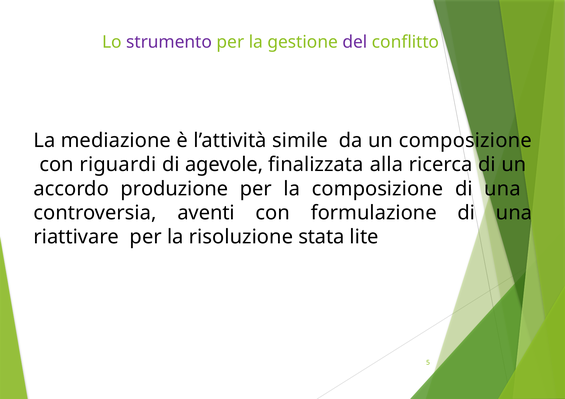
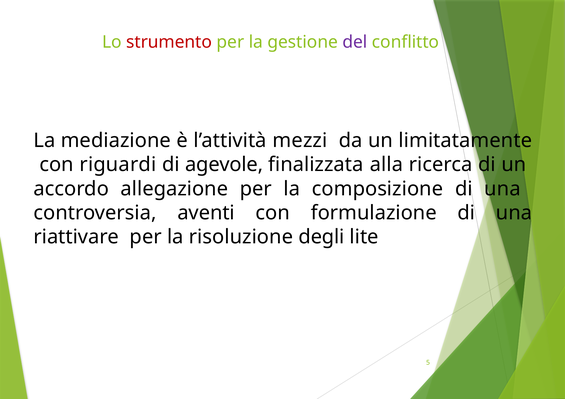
strumento colour: purple -> red (169, 42)
simile: simile -> mezzi (300, 141)
un composizione: composizione -> limitatamente (465, 141)
produzione: produzione -> allegazione (174, 189)
stata: stata -> degli (321, 237)
